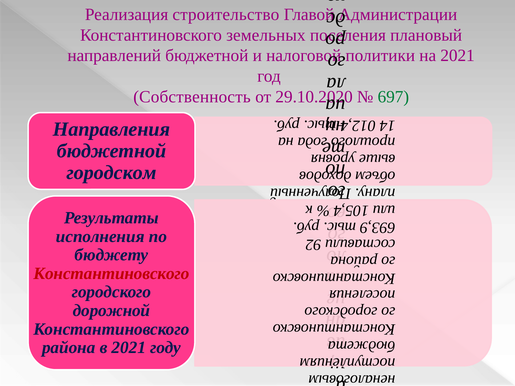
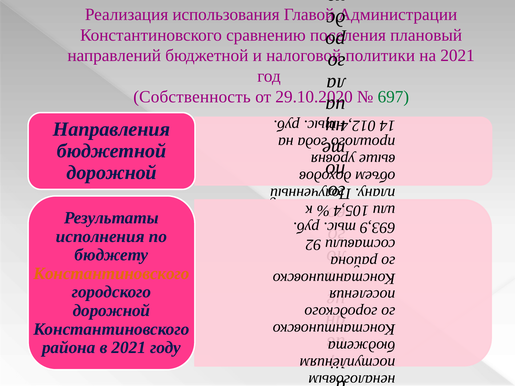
строительство: строительство -> использования (226, 14)
земельных: земельных -> сравнению (266, 35)
городском: городском -> дорожной (112, 173)
Константиновского colour: red -> orange (112, 274)
